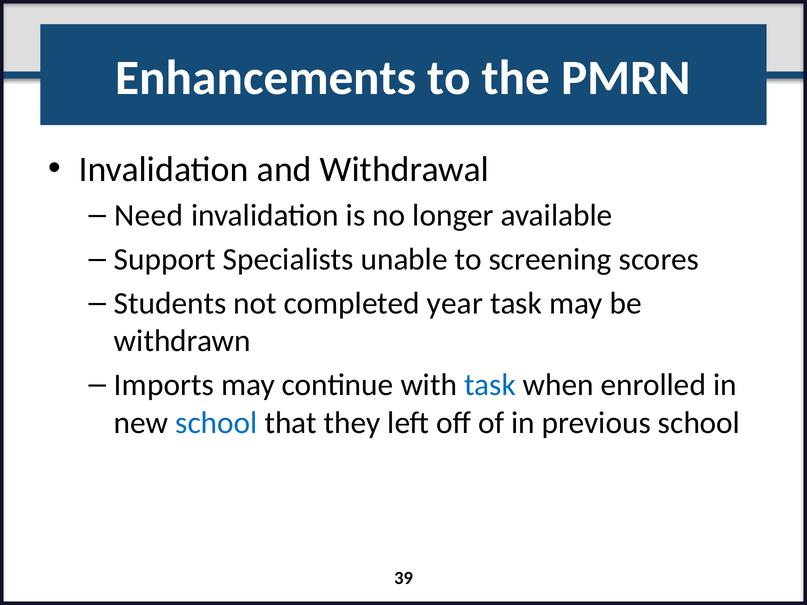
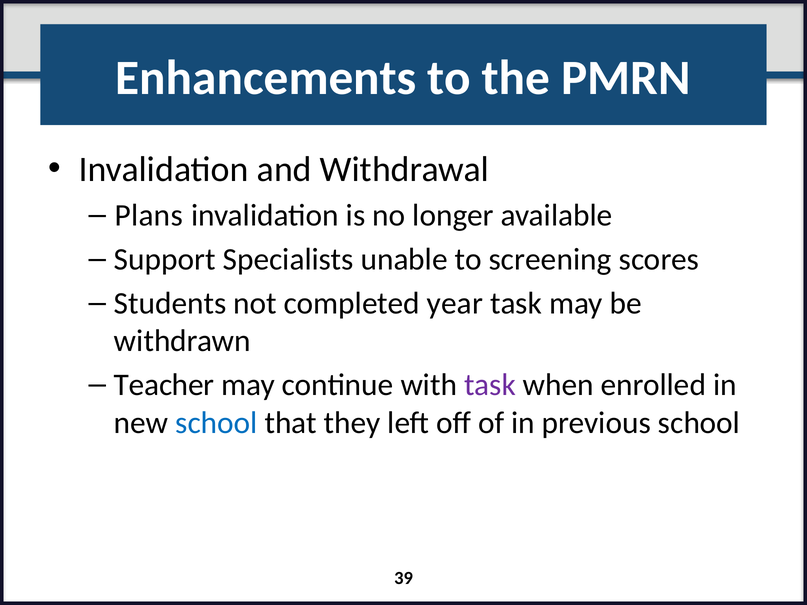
Need: Need -> Plans (149, 216)
Imports: Imports -> Teacher (164, 385)
task colour: blue -> purple (490, 385)
